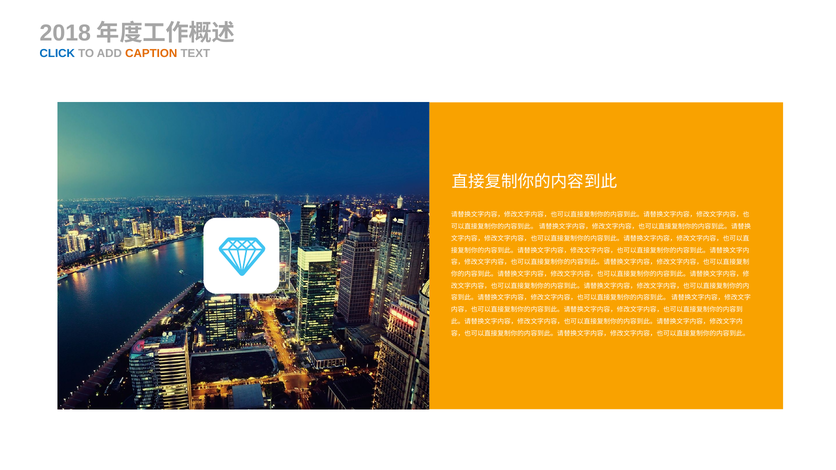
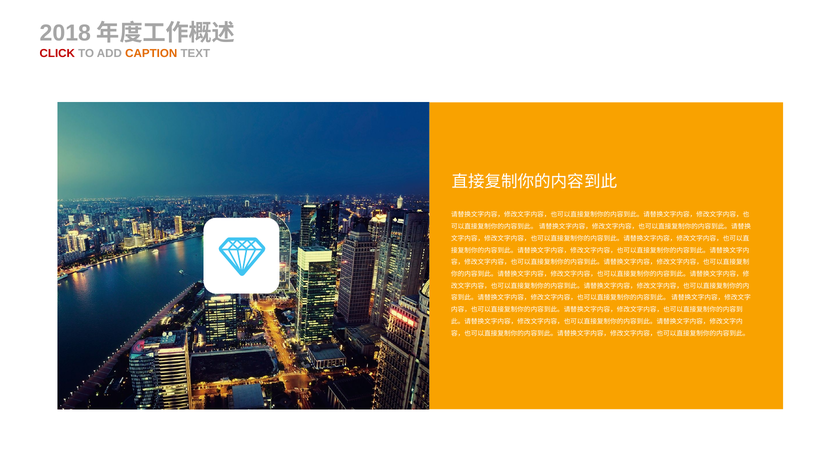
CLICK colour: blue -> red (57, 54)
